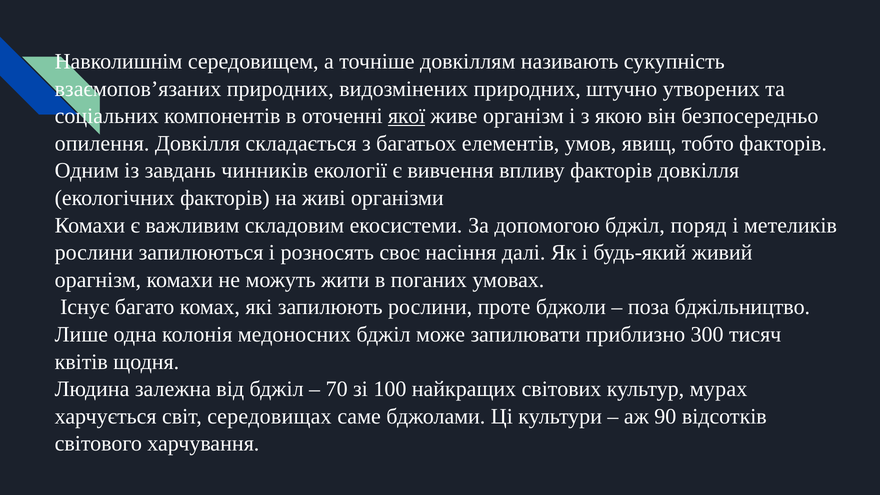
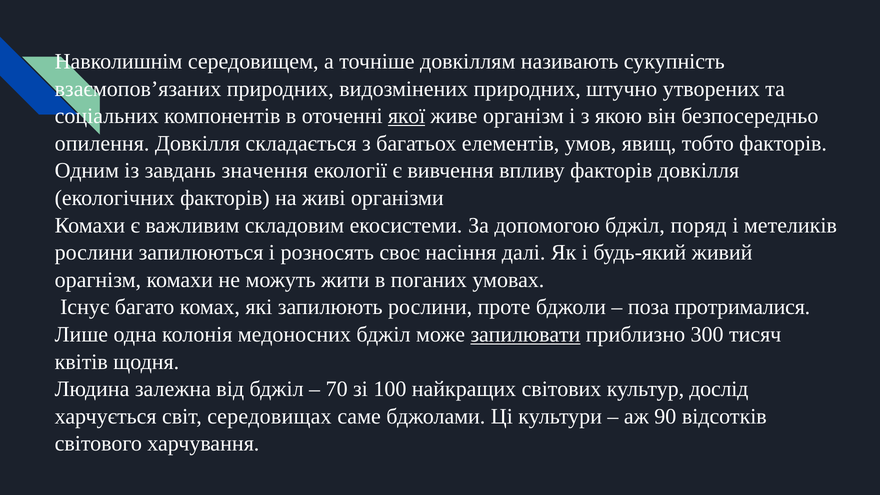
чинників: чинників -> значення (265, 171)
бджільництво: бджільництво -> протрималися (742, 307)
запилювати underline: none -> present (525, 334)
мурах: мурах -> дослід (719, 389)
